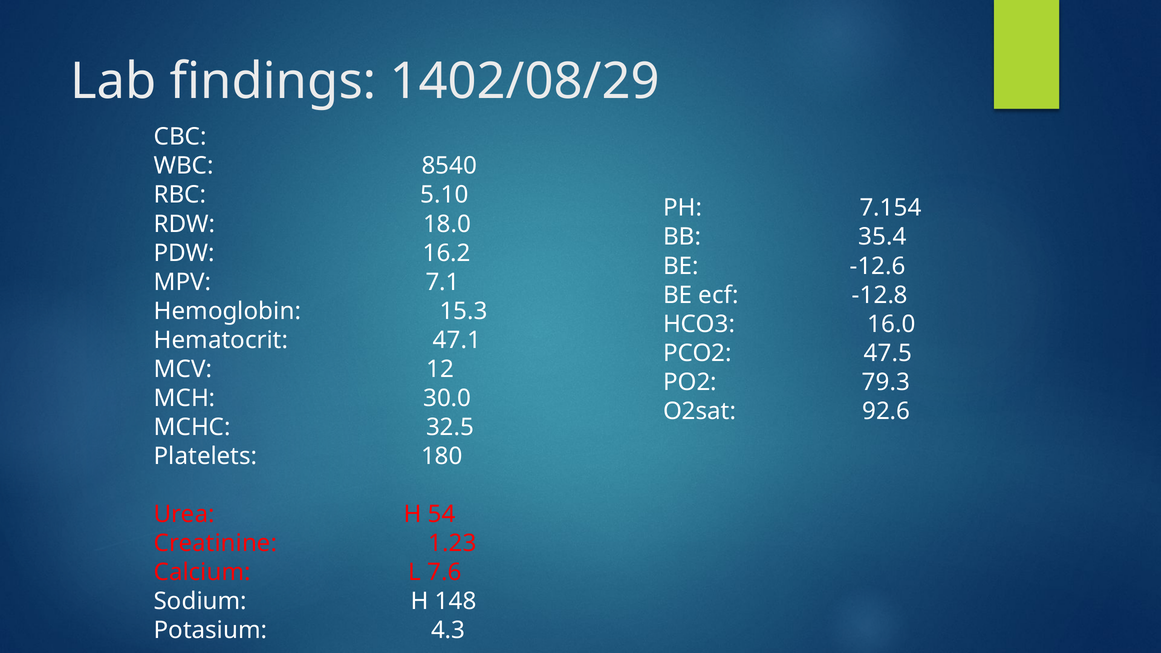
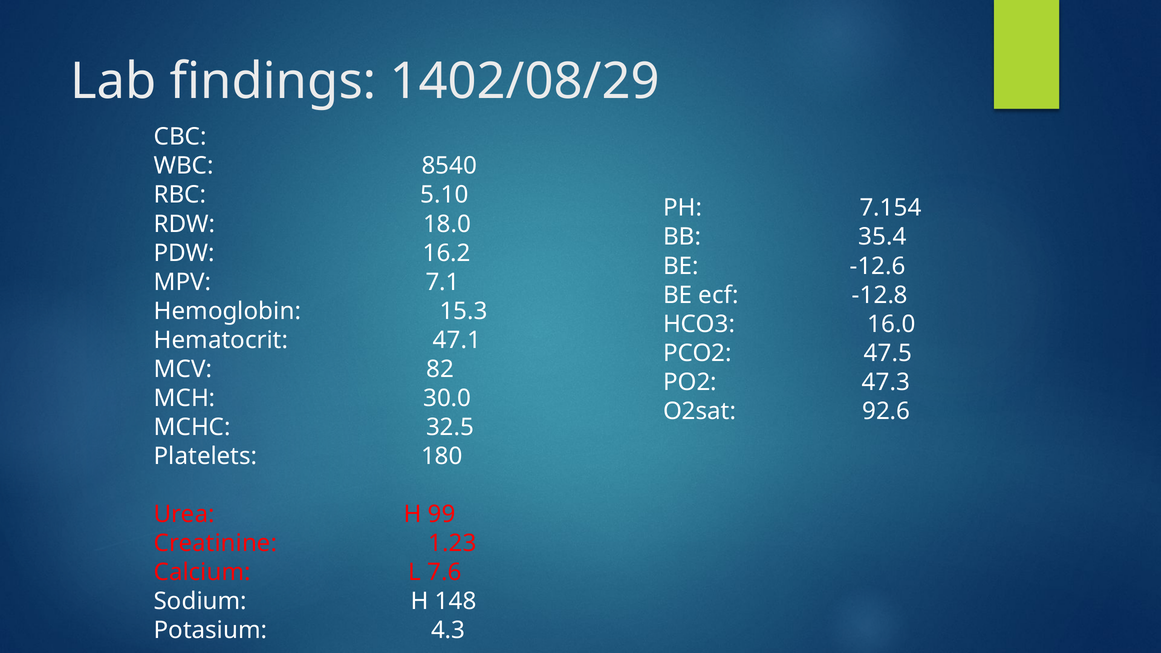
12: 12 -> 82 (440, 369)
79.3: 79.3 -> 47.3 (886, 382)
54: 54 -> 99 (442, 514)
